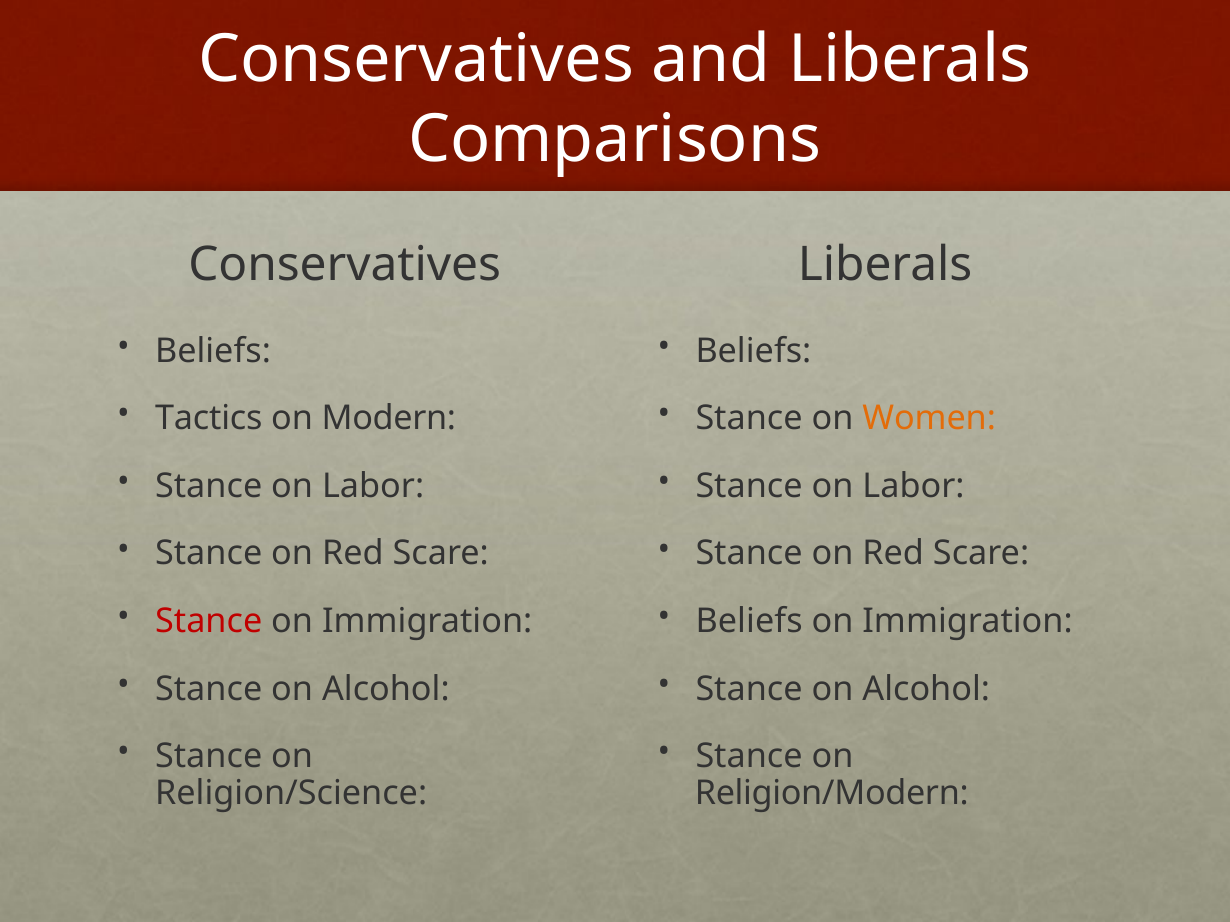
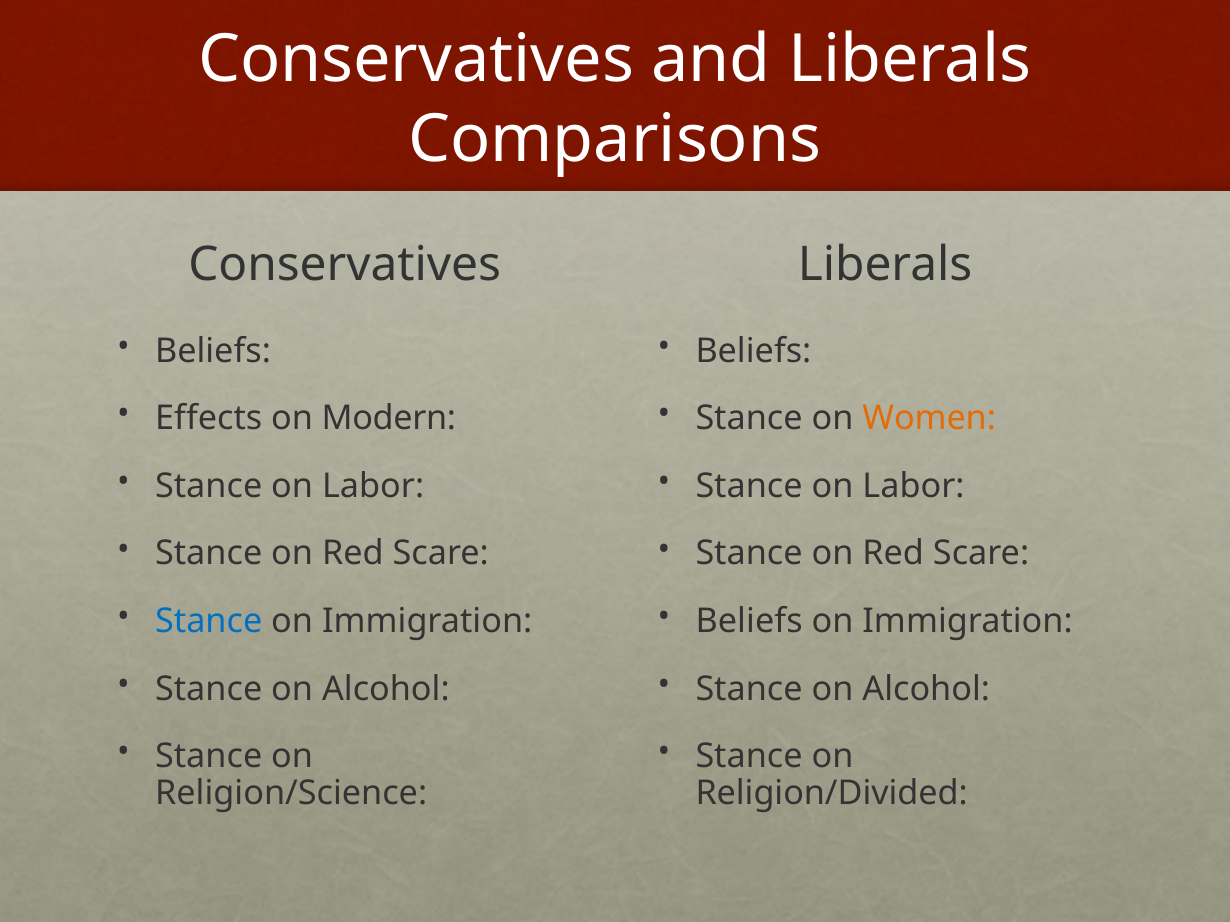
Tactics: Tactics -> Effects (209, 419)
Stance colour: red -> blue (209, 622)
Religion/Modern: Religion/Modern -> Religion/Divided (832, 794)
